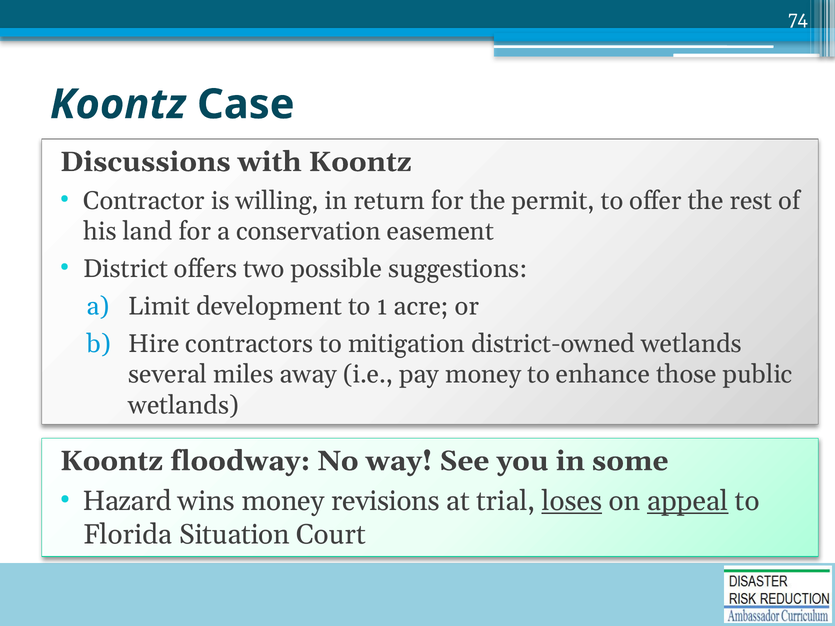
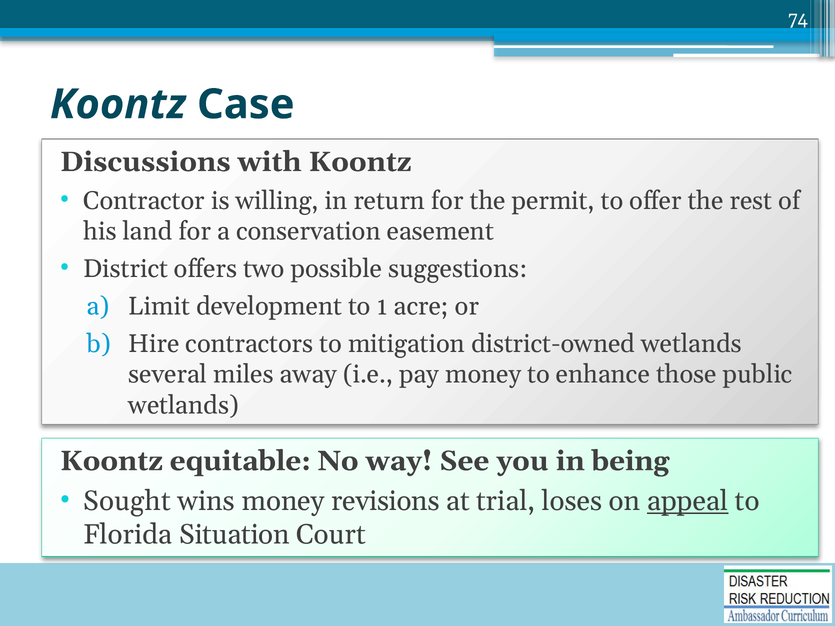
floodway: floodway -> equitable (240, 461)
some: some -> being (630, 461)
Hazard: Hazard -> Sought (127, 502)
loses underline: present -> none (572, 502)
